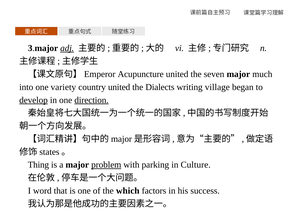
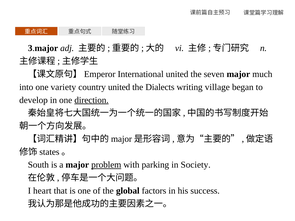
adj underline: present -> none (67, 48)
Acupuncture: Acupuncture -> International (141, 74)
develop underline: present -> none (34, 100)
Thing: Thing -> South (38, 165)
Culture: Culture -> Society (196, 165)
word: word -> heart (42, 191)
which: which -> global (128, 191)
